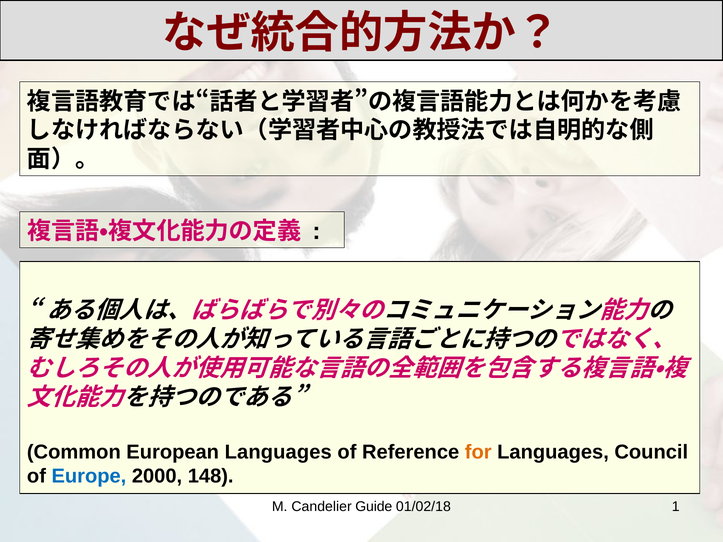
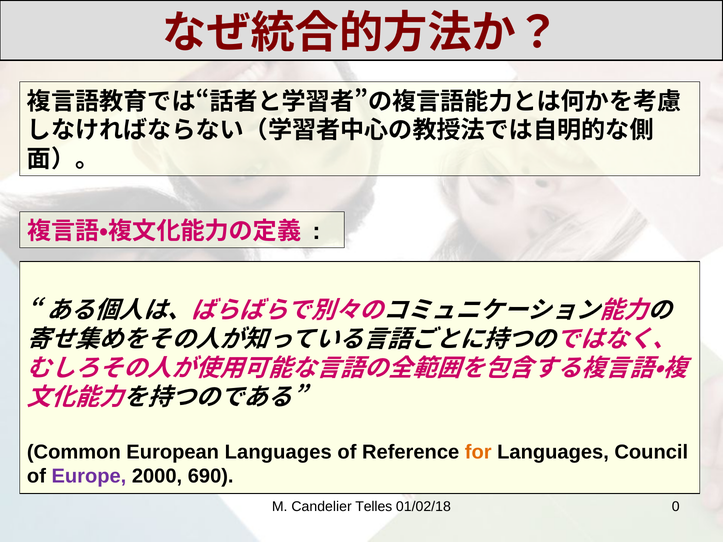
Europe colour: blue -> purple (89, 477)
148: 148 -> 690 (211, 477)
Guide: Guide -> Telles (374, 507)
1: 1 -> 0 (676, 507)
